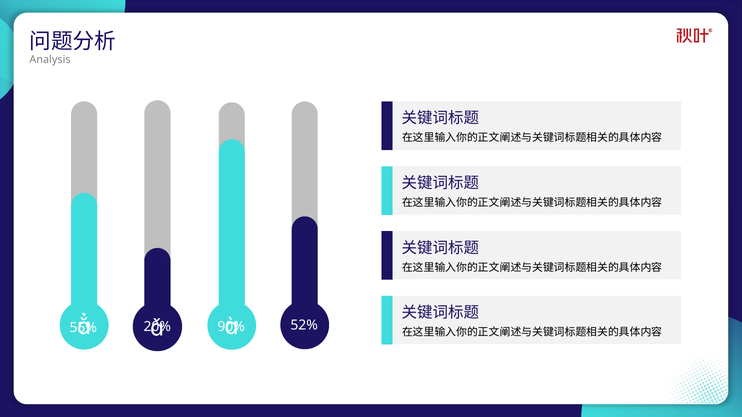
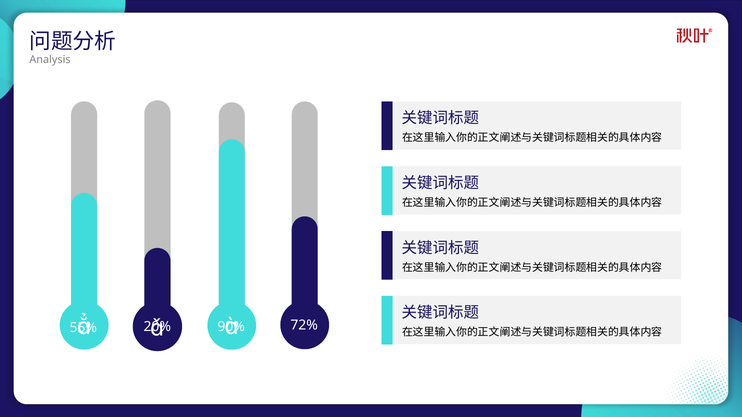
52%: 52% -> 72% (304, 326)
